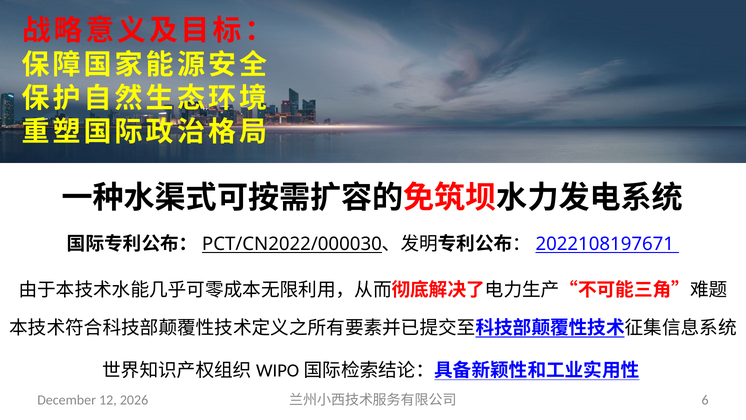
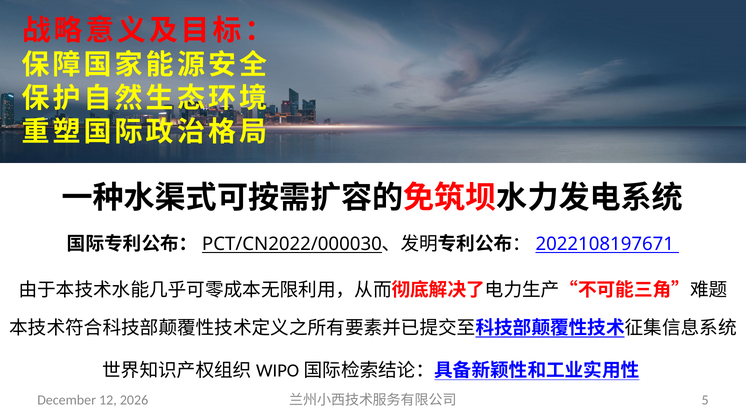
6: 6 -> 5 (705, 400)
